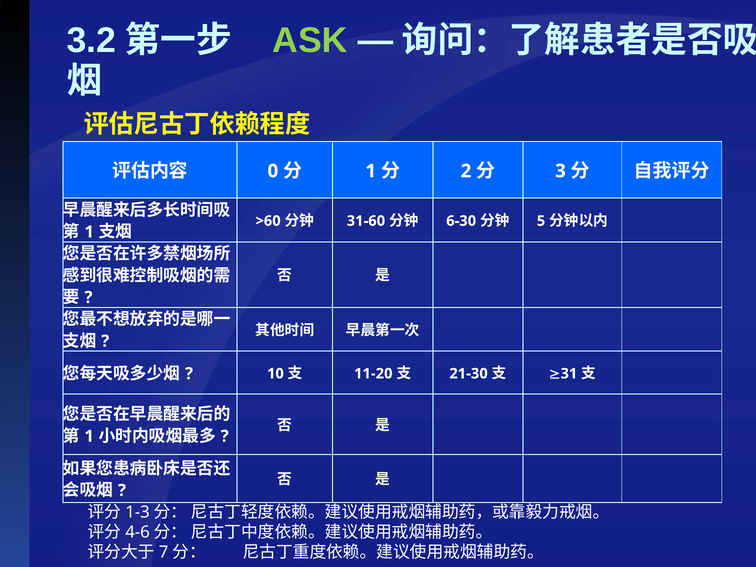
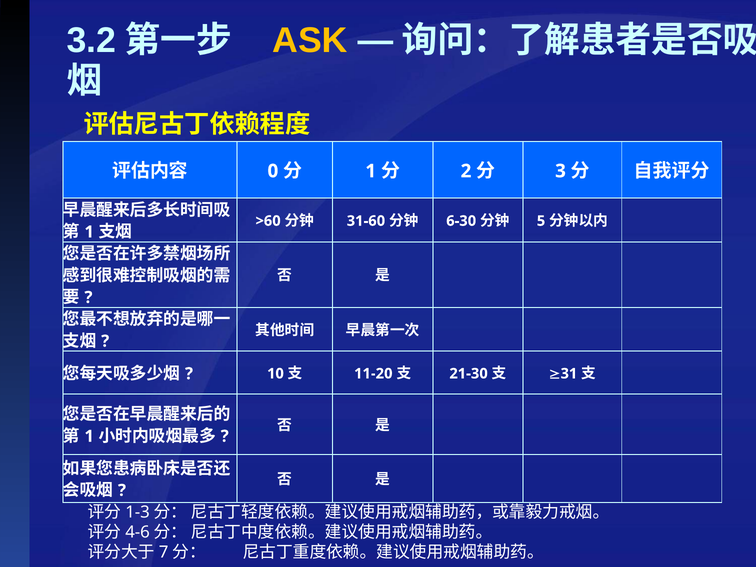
ASK colour: light green -> yellow (310, 40)
